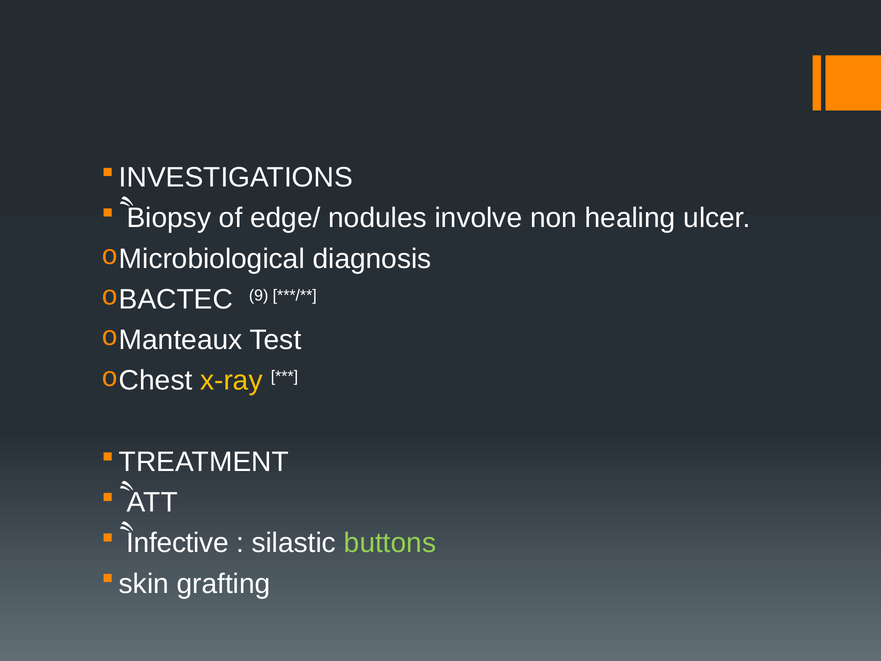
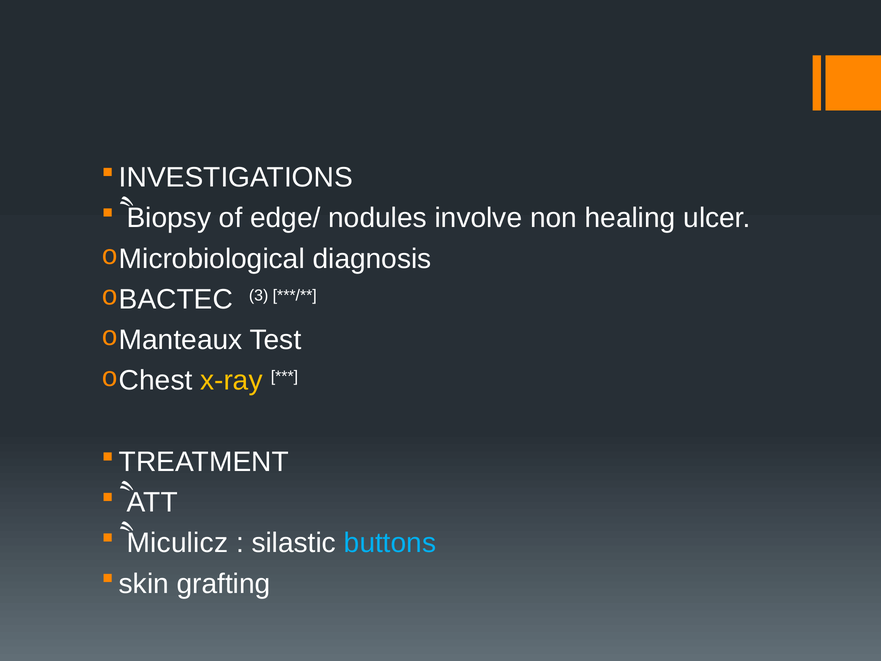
9: 9 -> 3 (259, 295)
Infective: Infective -> Miculicz (177, 543)
buttons colour: light green -> light blue (390, 543)
